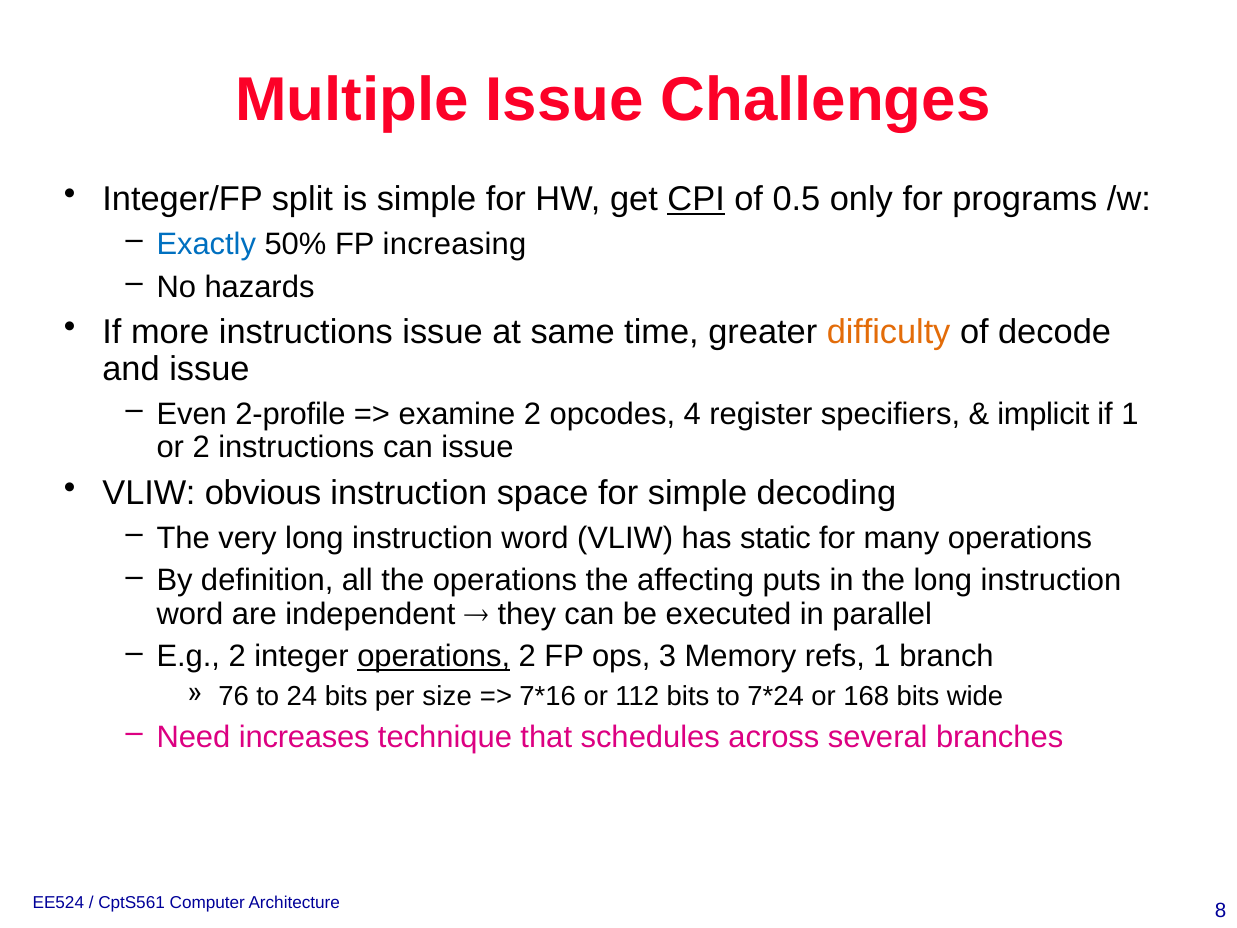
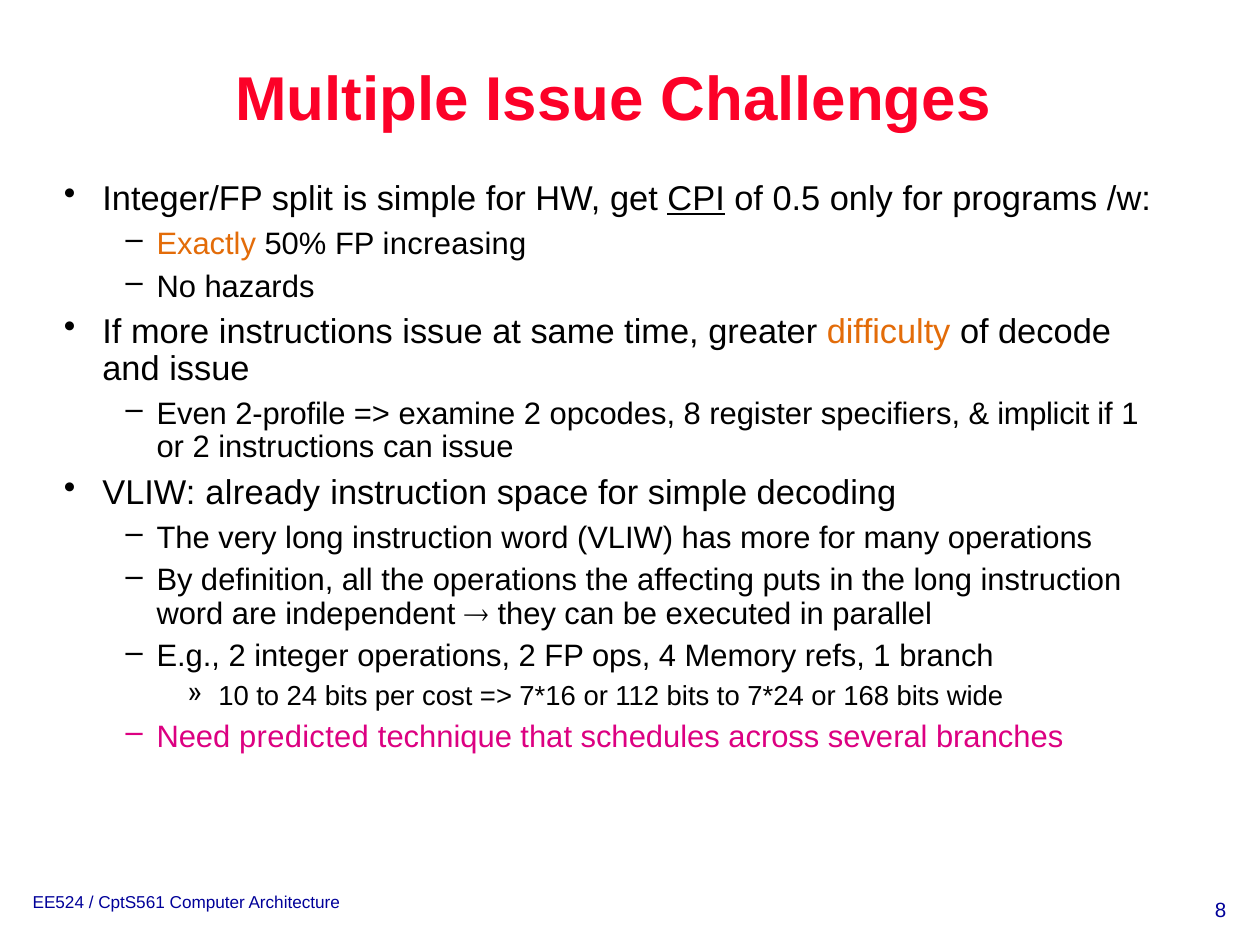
Exactly colour: blue -> orange (206, 244)
opcodes 4: 4 -> 8 (692, 414)
obvious: obvious -> already (263, 493)
has static: static -> more (775, 538)
operations underline: present -> none (434, 657)
3: 3 -> 4 (667, 657)
76: 76 -> 10 (234, 696)
size: size -> cost (447, 696)
increases: increases -> predicted (304, 737)
